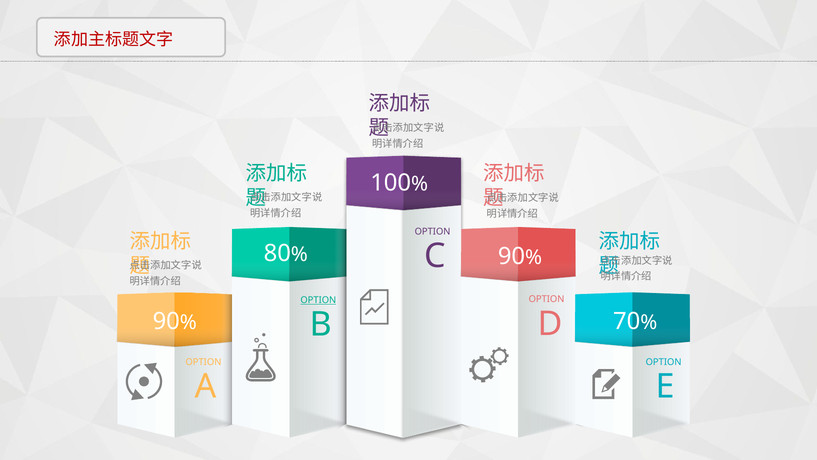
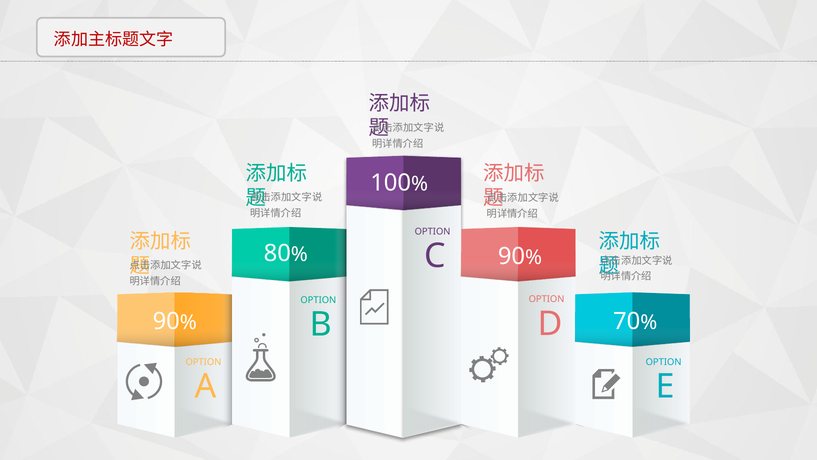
OPTION underline: present -> none (318, 300)
